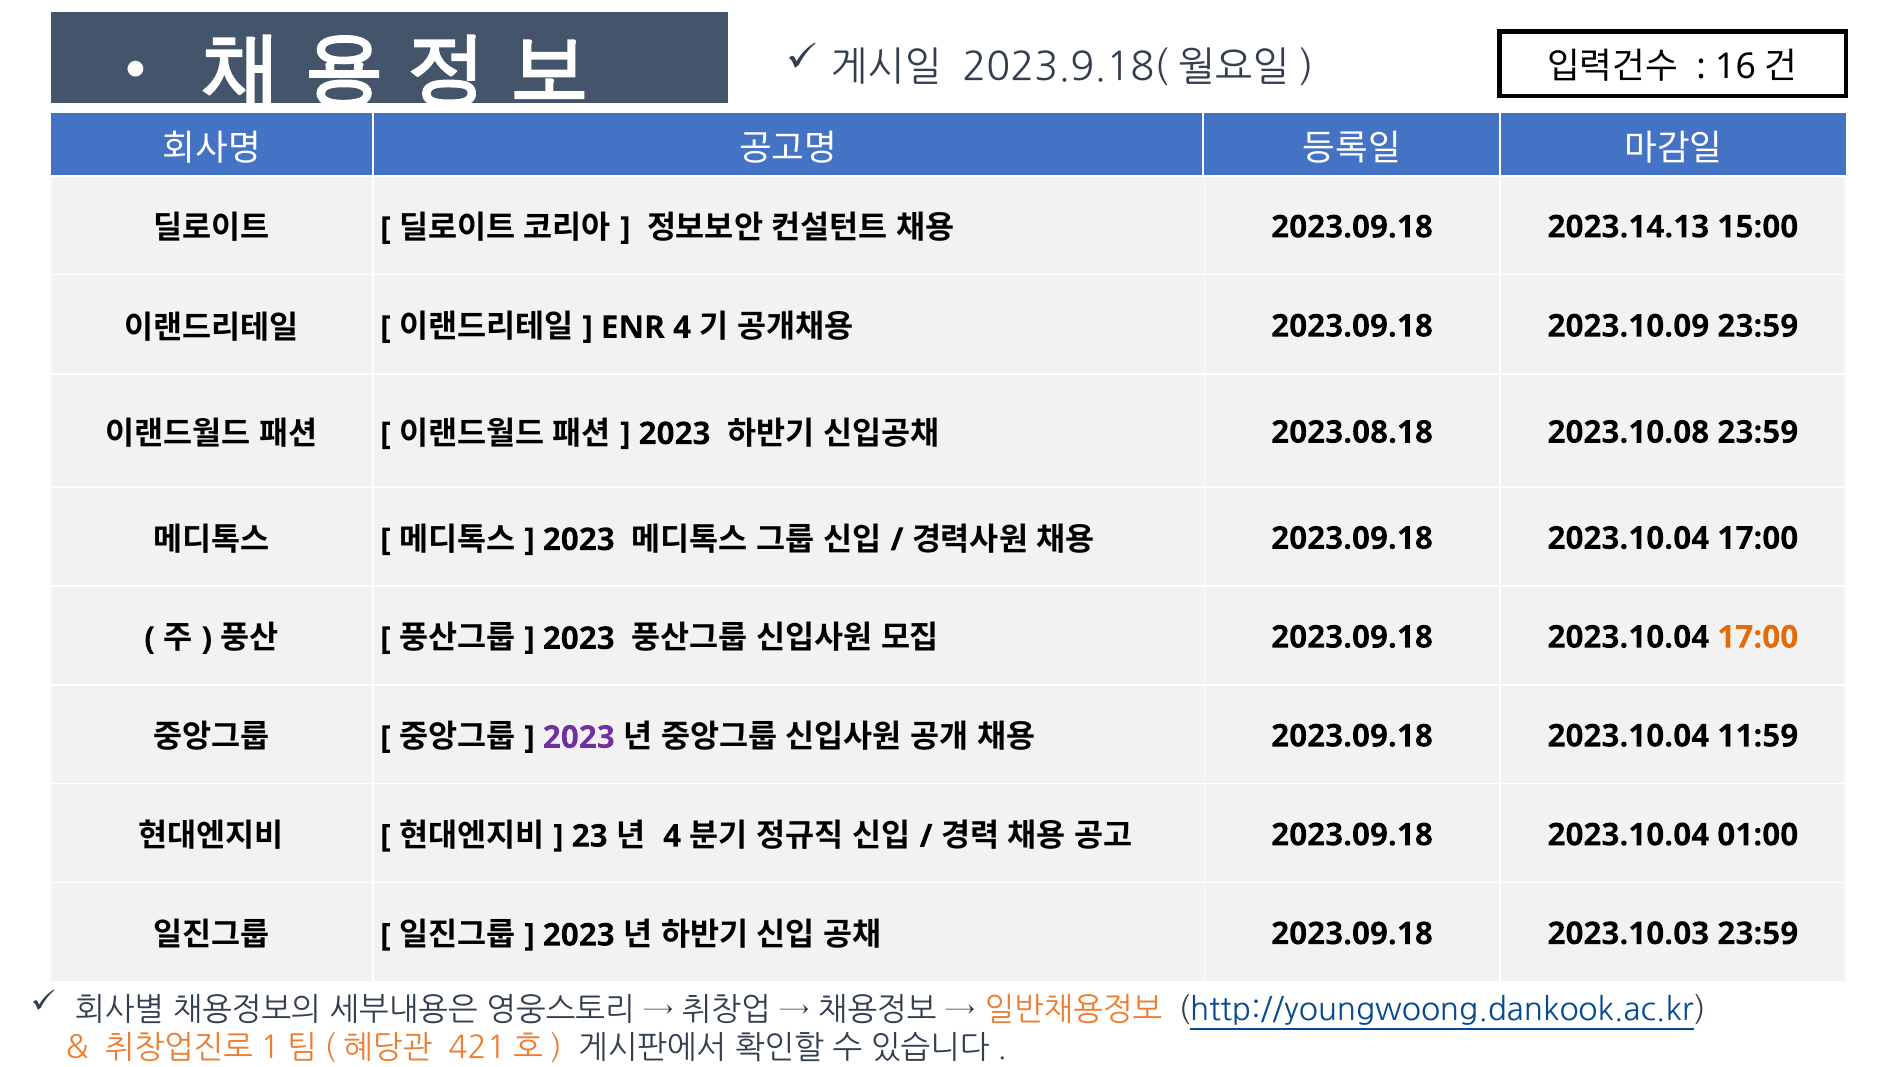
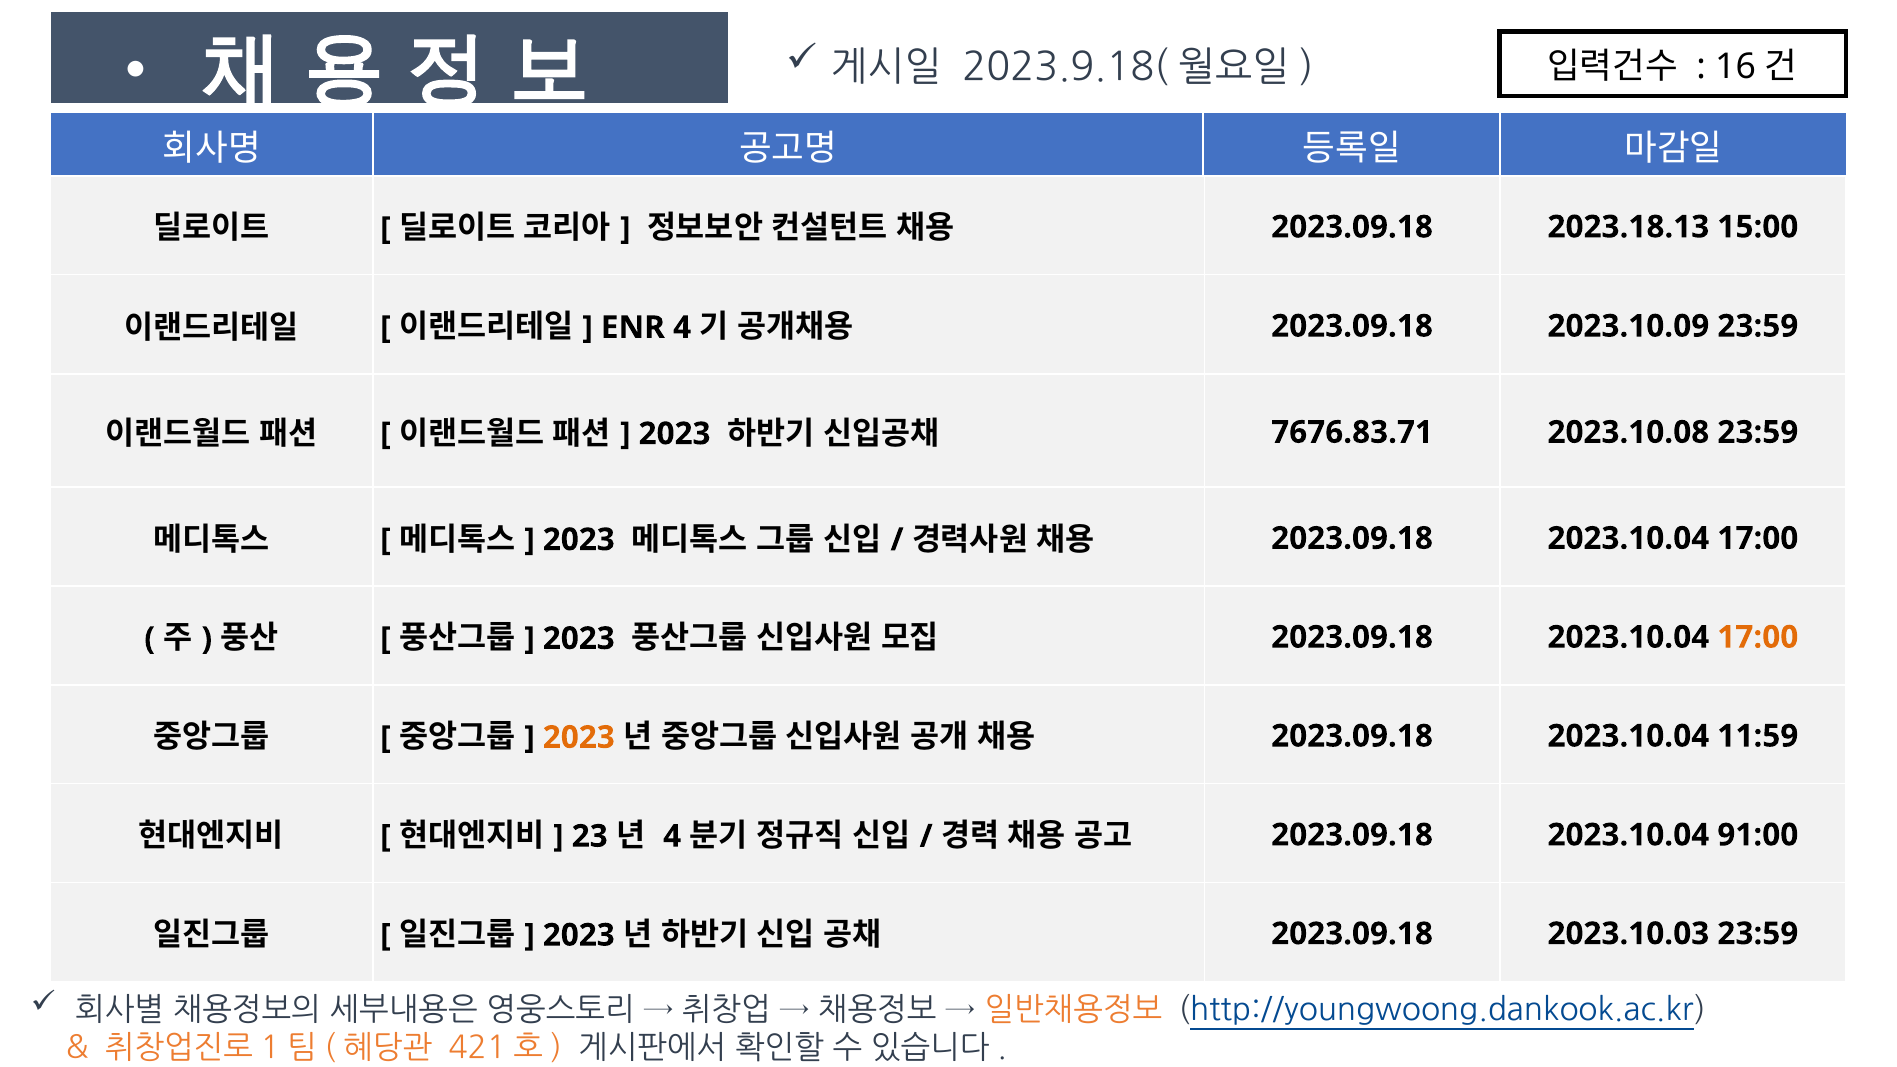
2023.14.13: 2023.14.13 -> 2023.18.13 (1628, 227)
2023.08.18: 2023.08.18 -> 7676.83.71 (1352, 432)
2023 colour: purple -> orange (579, 737)
01:00: 01:00 -> 91:00 (1758, 835)
